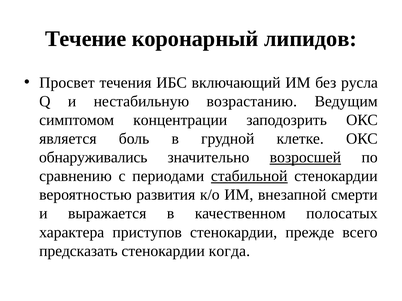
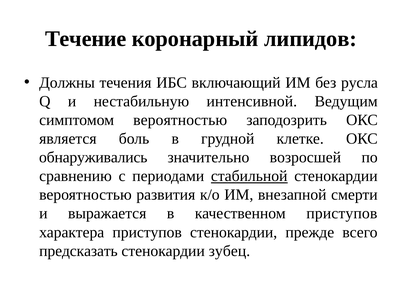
Просвет: Просвет -> Должны (67, 83)
возрастанию: возрастанию -> интенсивной (252, 102)
симптомом концентрации: концентрации -> вероятностью (180, 120)
возросшей underline: present -> none (305, 158)
качественном полосатых: полосатых -> приступов (342, 214)
когда: когда -> зубец (229, 251)
